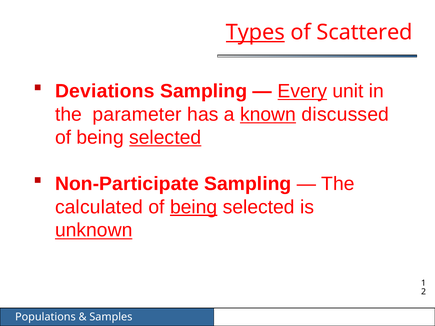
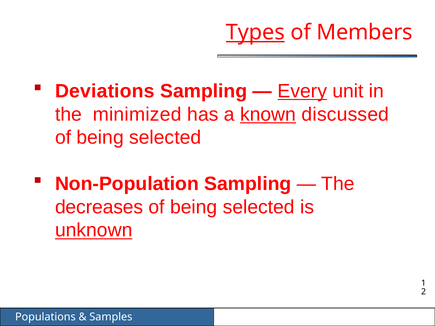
Scattered: Scattered -> Members (365, 32)
parameter: parameter -> minimized (137, 114)
selected underline: present -> none (165, 138)
Non-Participate: Non-Participate -> Non-Population (127, 184)
calculated: calculated -> decreases (99, 207)
being underline: present -> none (194, 207)
